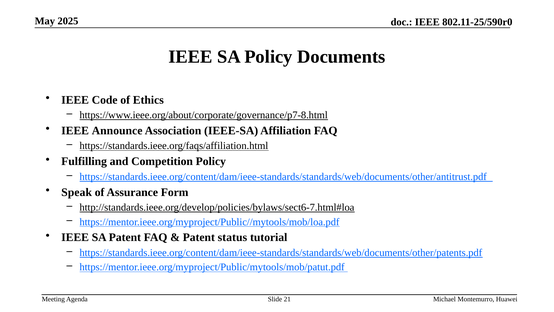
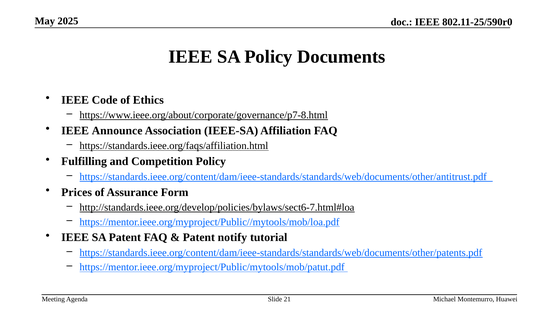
Speak: Speak -> Prices (77, 192)
status: status -> notify (232, 237)
